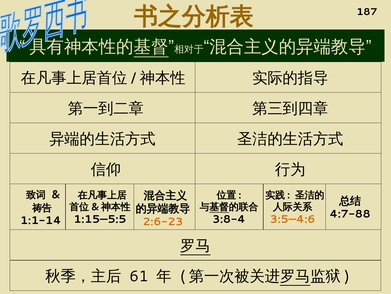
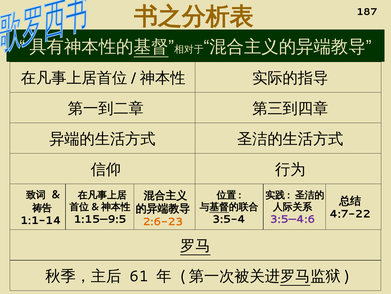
4:7-88: 4:7-88 -> 4:7-22 (350, 213)
1:15—5:5: 1:15—5:5 -> 1:15—9:5 (100, 219)
3:8-4: 3:8-4 -> 3:5-4 (229, 219)
3:5—4:6 colour: orange -> purple (293, 219)
